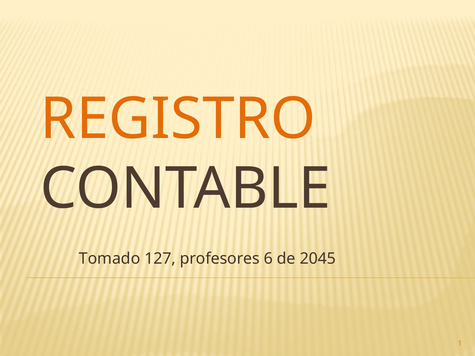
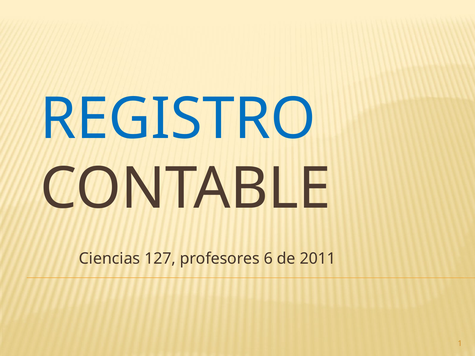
REGISTRO colour: orange -> blue (178, 119)
Tomado: Tomado -> Ciencias (110, 259)
2045: 2045 -> 2011 (318, 259)
